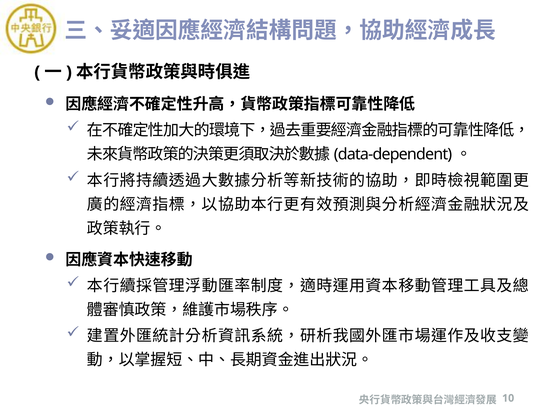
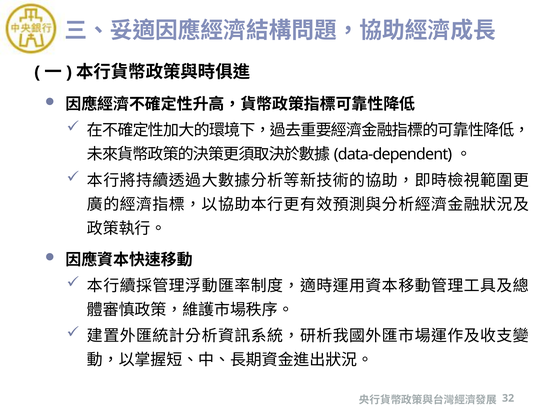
10: 10 -> 32 (508, 398)
